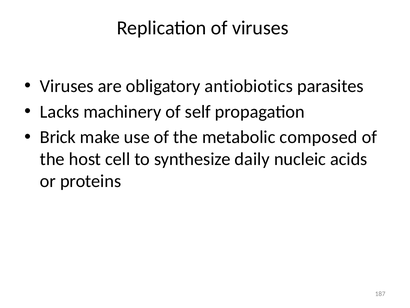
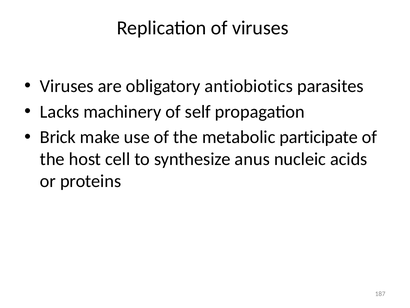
composed: composed -> participate (319, 137)
daily: daily -> anus (252, 159)
